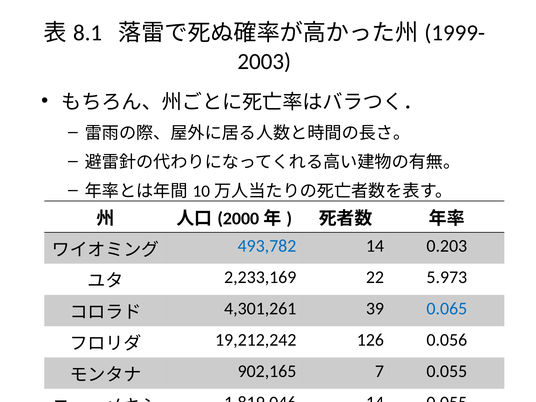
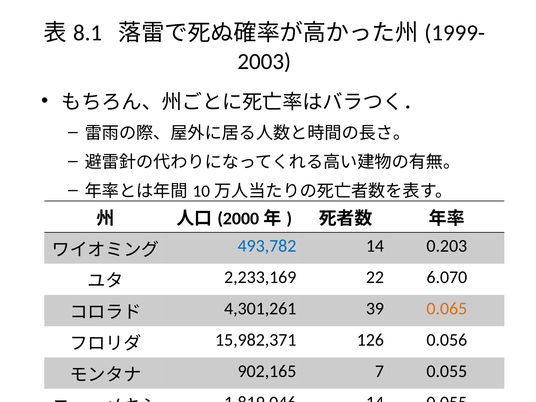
5.973: 5.973 -> 6.070 (447, 277)
0.065 colour: blue -> orange (447, 309)
19,212,242: 19,212,242 -> 15,982,371 (256, 340)
